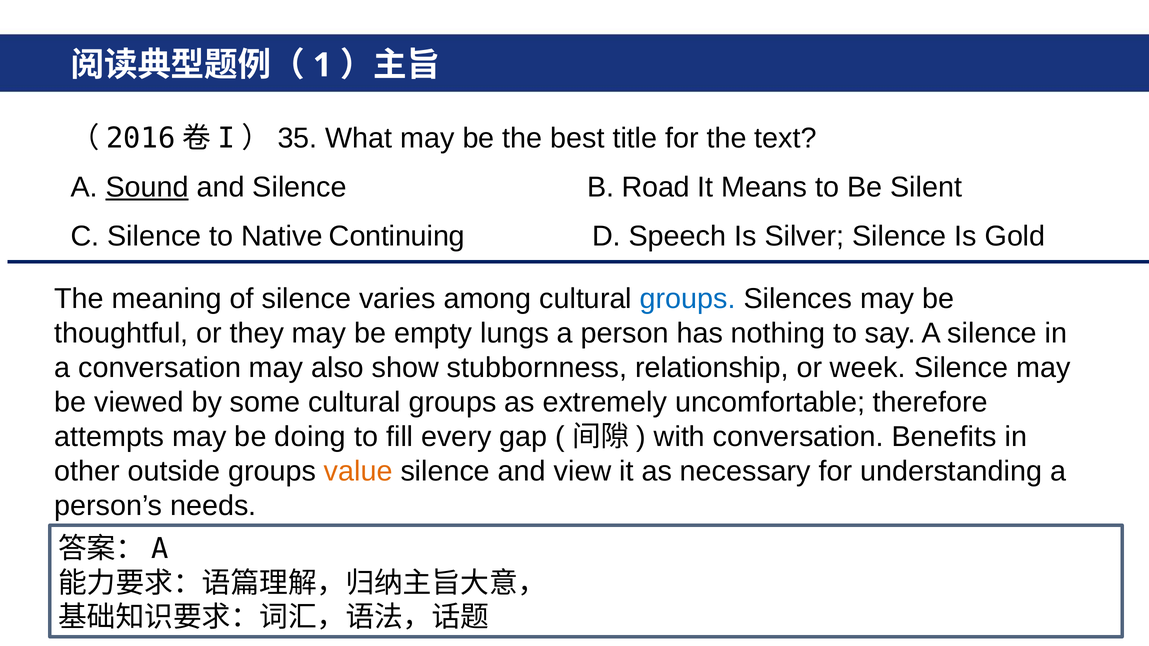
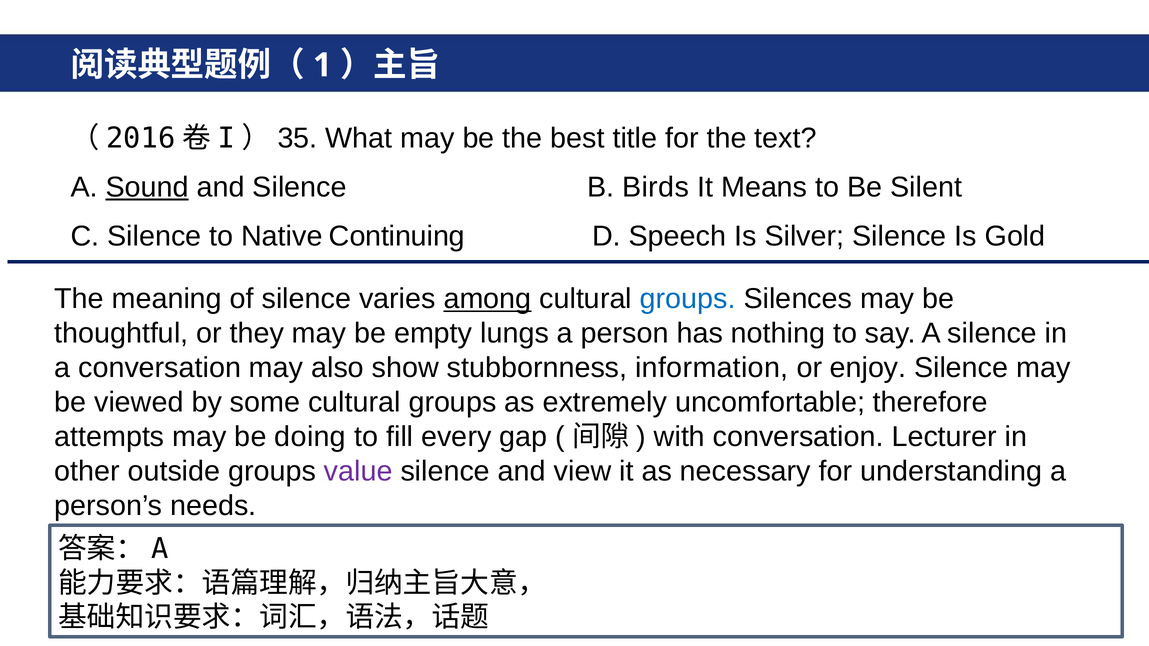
Road: Road -> Birds (656, 187)
among underline: none -> present (487, 299)
relationship: relationship -> information (712, 368)
week: week -> enjoy (868, 368)
Benefits: Benefits -> Lecturer (944, 437)
value colour: orange -> purple (358, 471)
